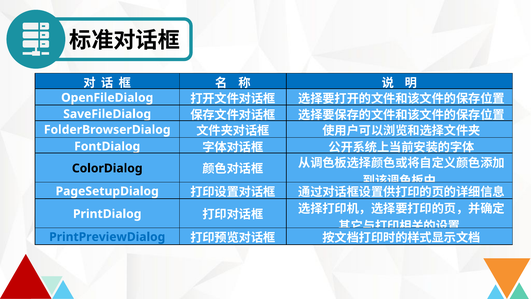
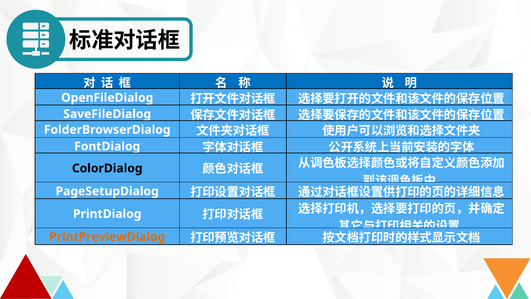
PrintPreviewDialog colour: blue -> orange (107, 237)
